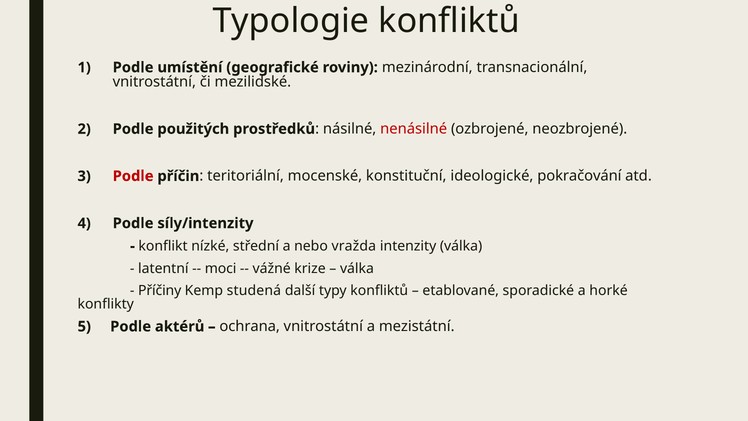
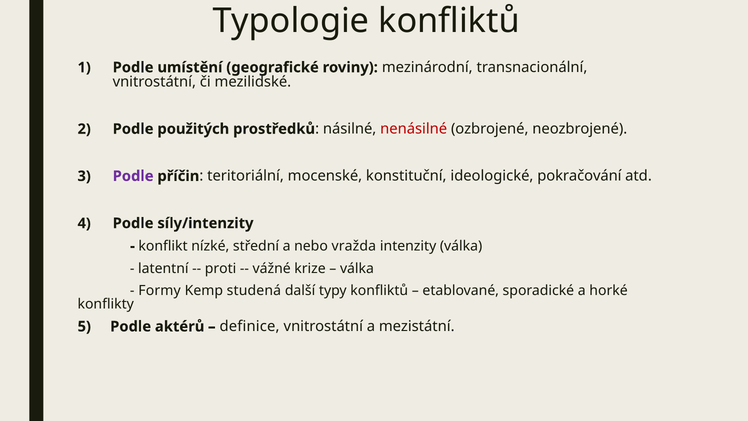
Podle colour: red -> purple (133, 176)
moci: moci -> proti (221, 268)
Příčiny: Příčiny -> Formy (160, 290)
ochrana: ochrana -> definice (250, 326)
